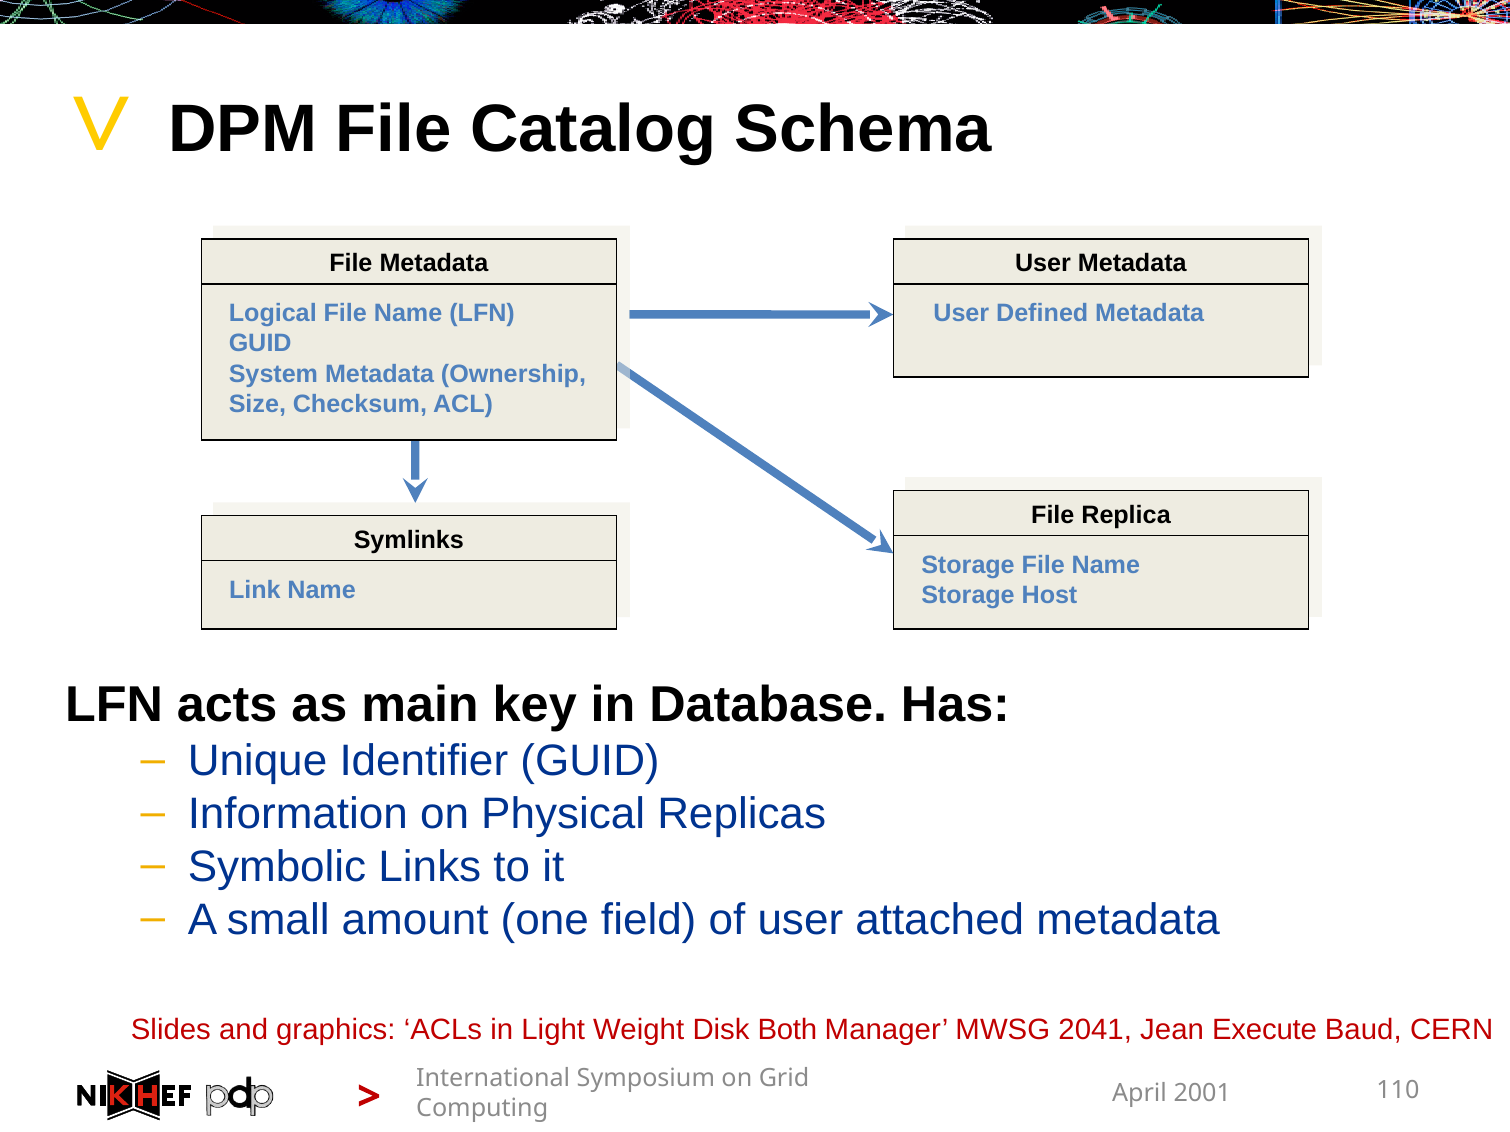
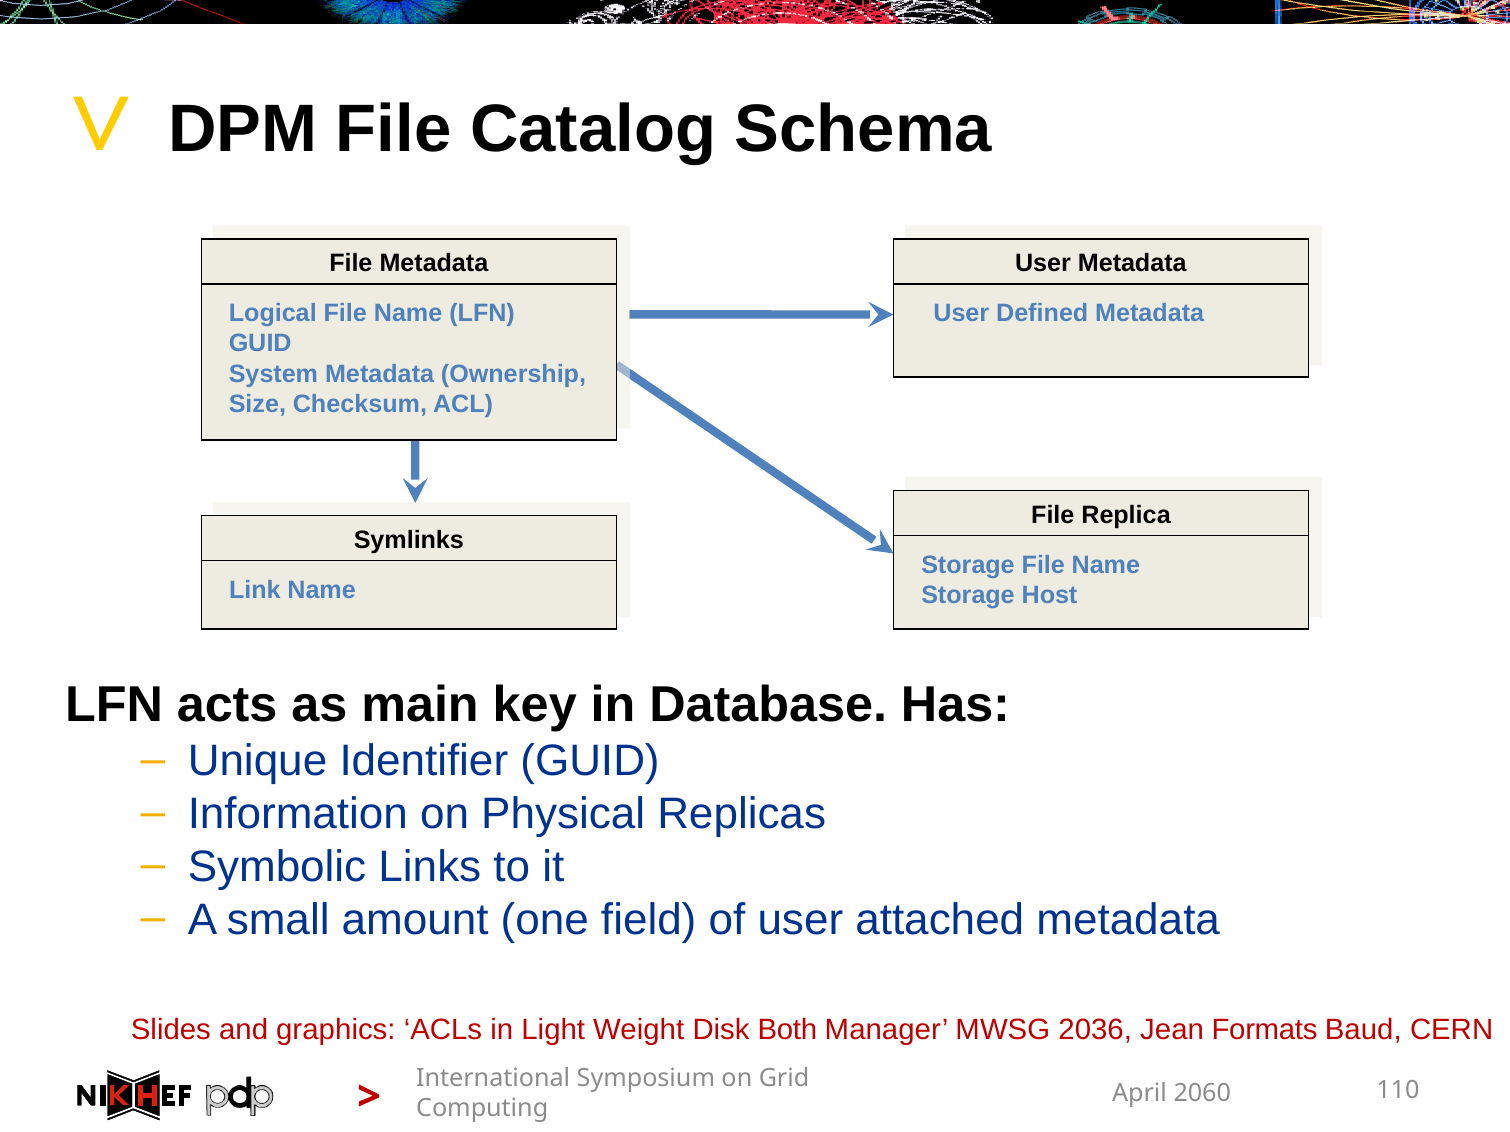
2041: 2041 -> 2036 (1095, 1030)
Execute: Execute -> Formats (1265, 1030)
2001: 2001 -> 2060 (1202, 1093)
